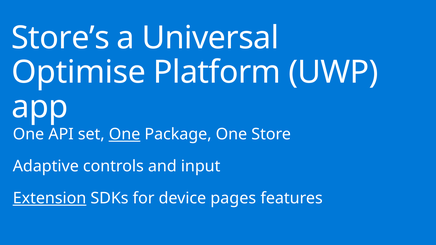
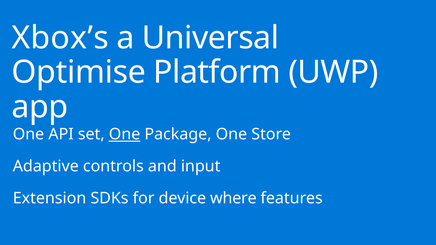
Store’s: Store’s -> Xbox’s (60, 38)
Extension underline: present -> none (50, 199)
pages: pages -> where (233, 199)
